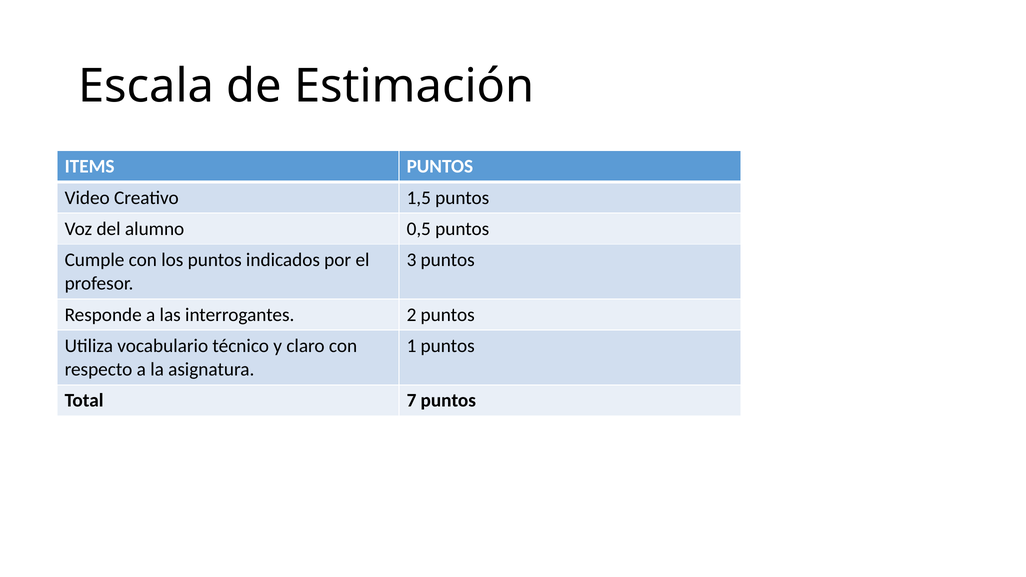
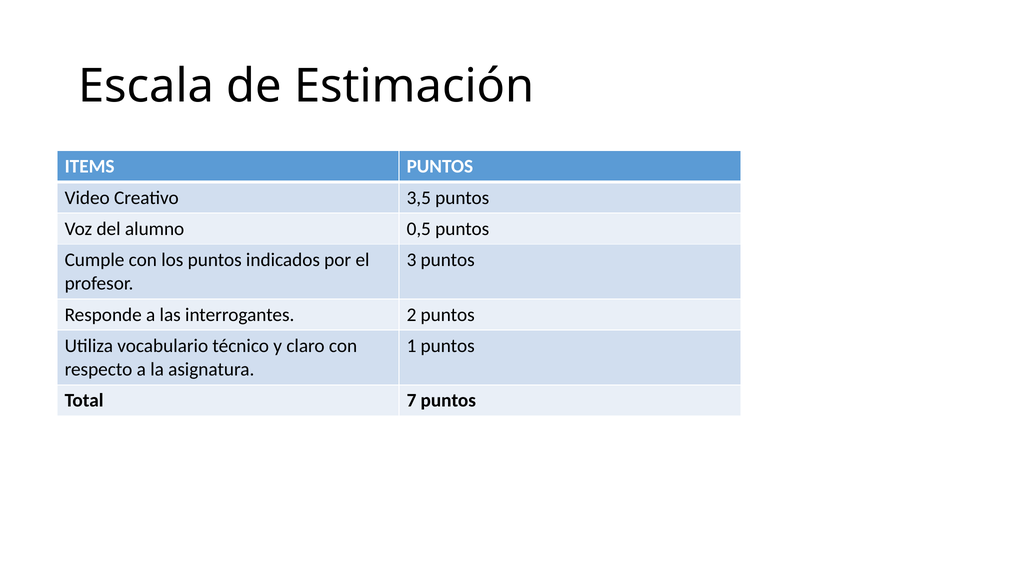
1,5: 1,5 -> 3,5 (419, 198)
